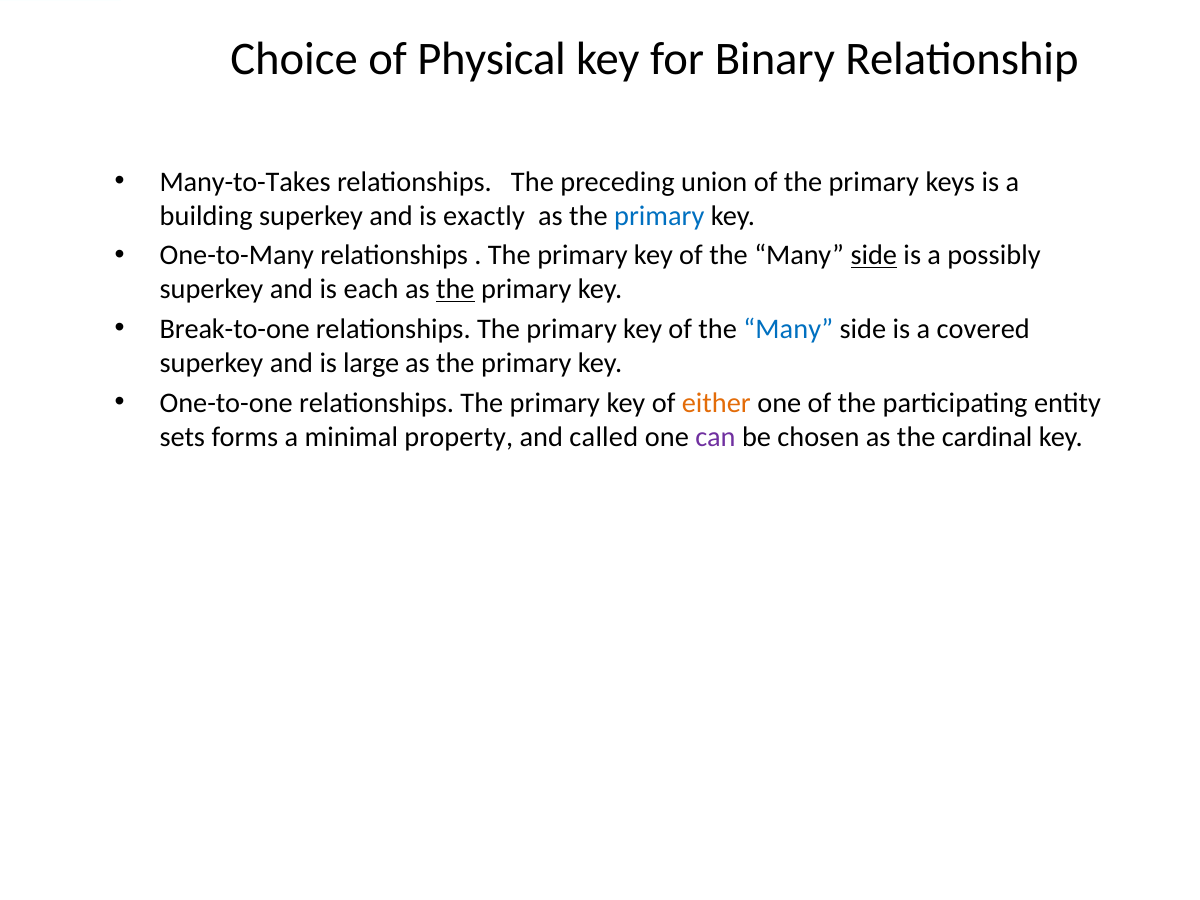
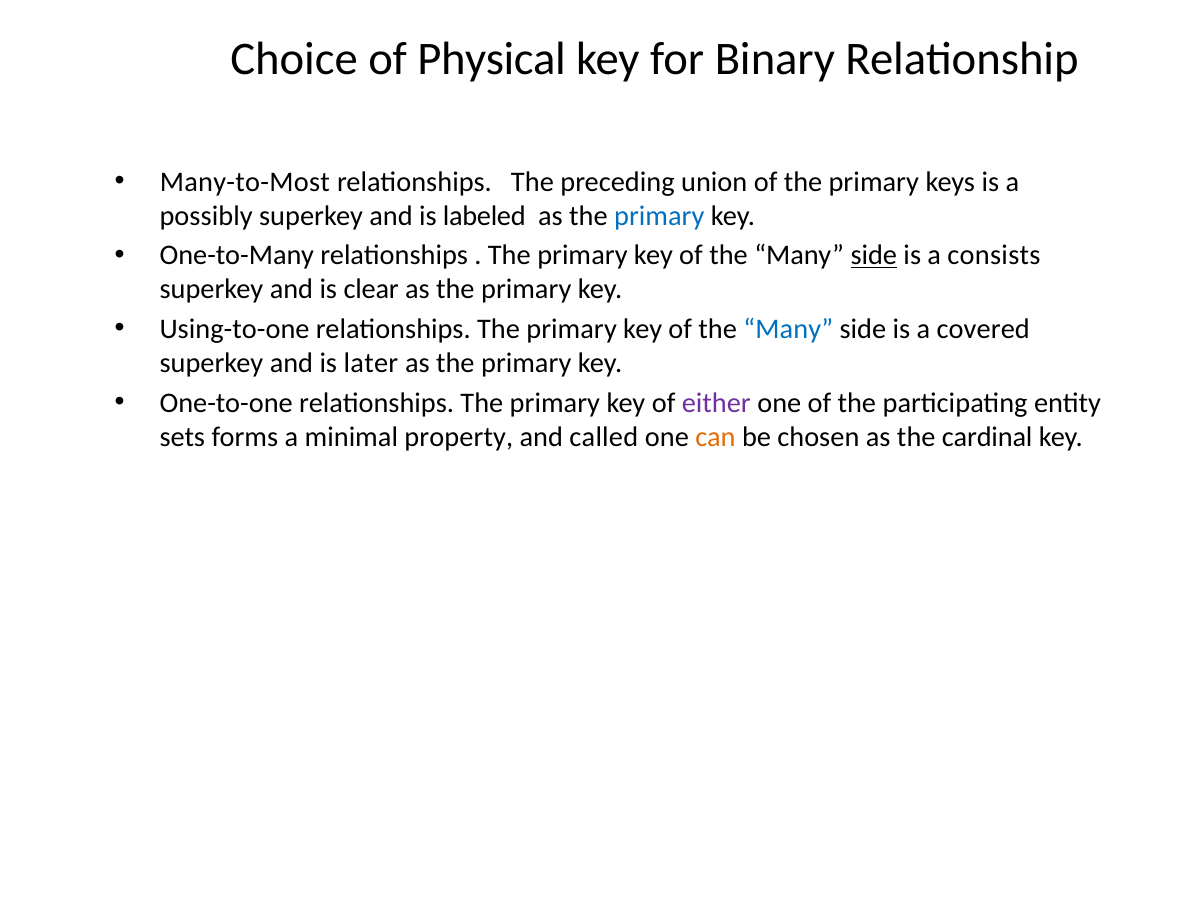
Many-to-Takes: Many-to-Takes -> Many-to-Most (245, 182)
building: building -> possibly (206, 216)
exactly: exactly -> labeled (484, 216)
possibly: possibly -> consists (994, 255)
each: each -> clear (371, 289)
the underline: present -> none (455, 289)
Break-to-one: Break-to-one -> Using-to-one (235, 329)
large: large -> later (371, 363)
either colour: orange -> purple (716, 403)
can colour: purple -> orange (715, 437)
